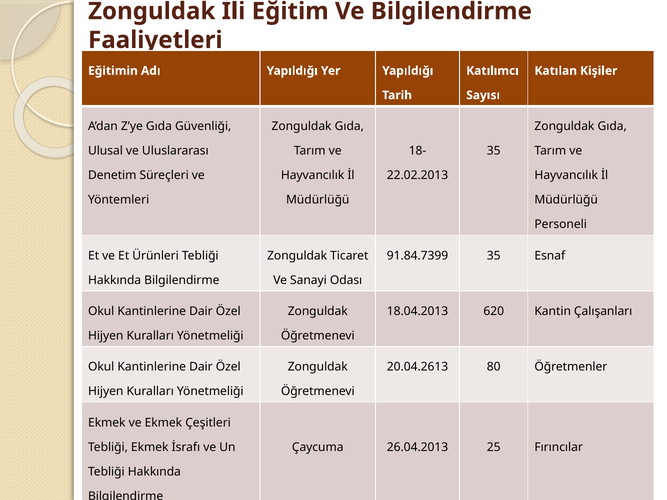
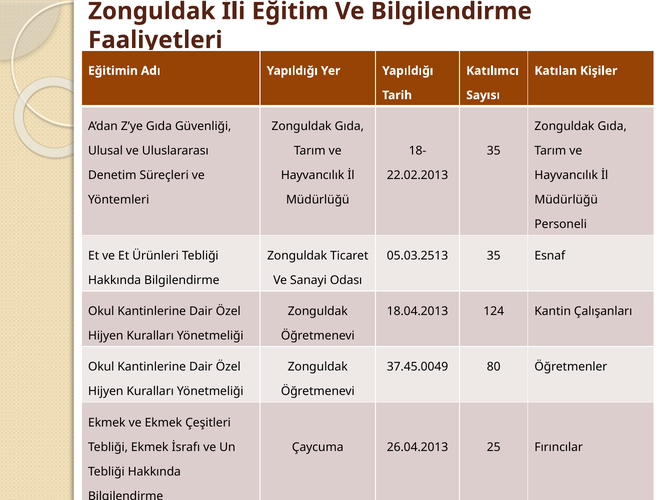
91.84.7399: 91.84.7399 -> 05.03.2513 (418, 256)
620: 620 -> 124 (494, 311)
20.04.2613: 20.04.2613 -> 37.45.0049 (418, 367)
